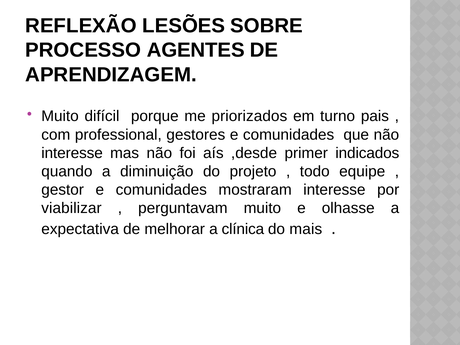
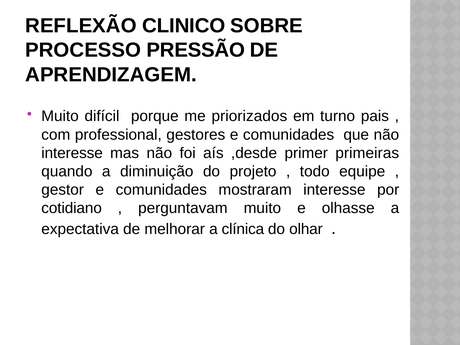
LESÕES: LESÕES -> CLINICO (184, 26)
AGENTES: AGENTES -> PRESSÃO (196, 50)
indicados: indicados -> primeiras (367, 153)
viabilizar: viabilizar -> cotidiano (72, 208)
mais: mais -> olhar (306, 229)
